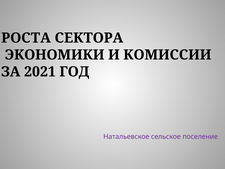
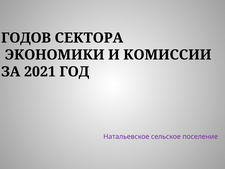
РОСТА: РОСТА -> ГОДОВ (26, 38)
